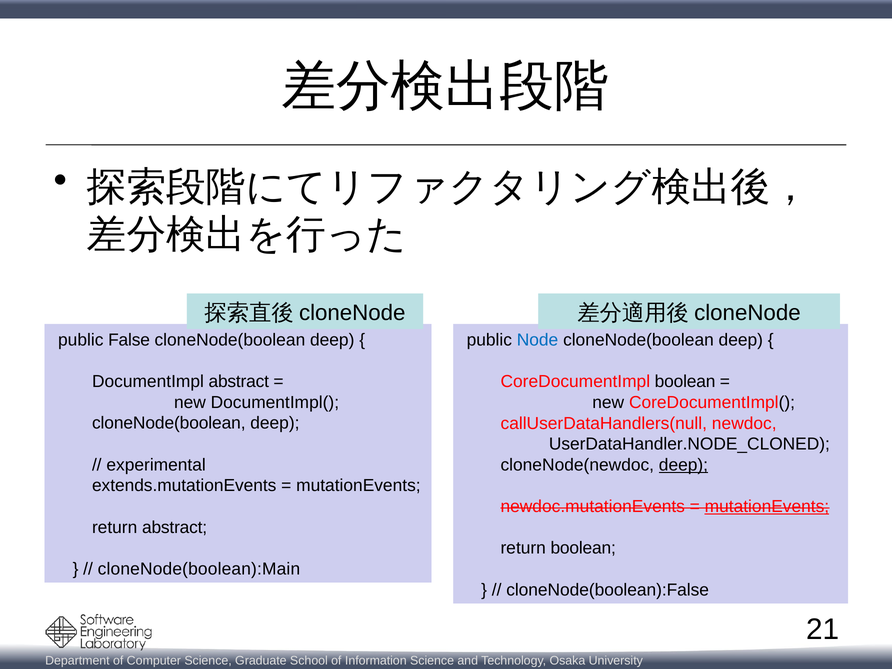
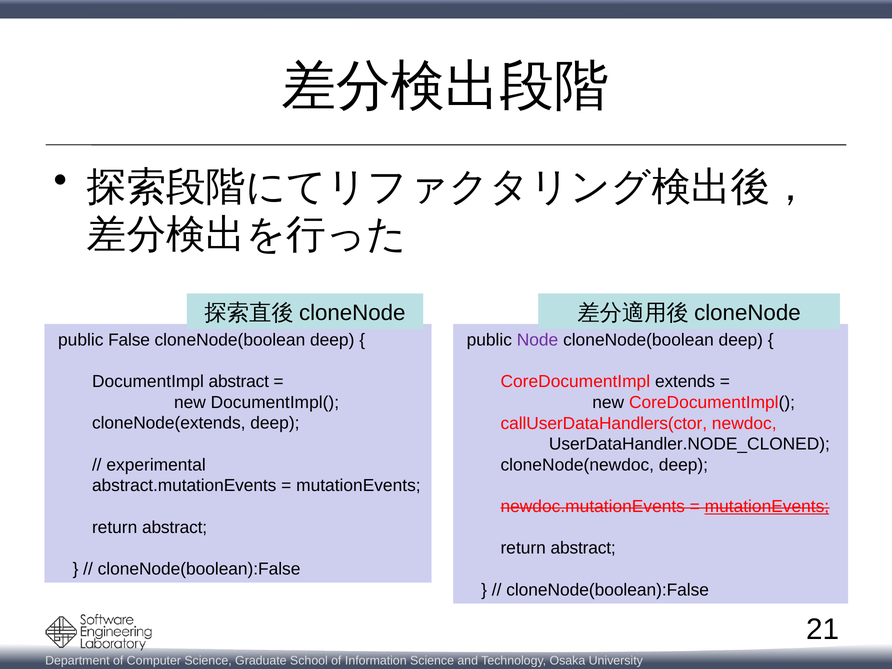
Node colour: blue -> purple (538, 340)
CoreDocumentImpl boolean: boolean -> extends (685, 382)
cloneNode(boolean: cloneNode(boolean -> cloneNode(extends (169, 423)
callUserDataHandlers(null: callUserDataHandlers(null -> callUserDataHandlers(ctor (604, 423)
deep underline: present -> none (683, 465)
extends.mutationEvents: extends.mutationEvents -> abstract.mutationEvents (184, 486)
boolean: boolean -> abstract (583, 548)
cloneNode(boolean):Main: cloneNode(boolean):Main -> cloneNode(boolean):False (199, 569)
